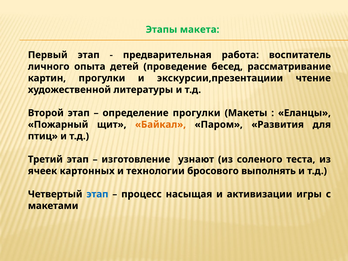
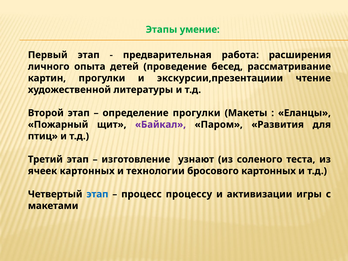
макета: макета -> умение (200, 30)
воспитатель: воспитатель -> расширения (300, 55)
Байкал colour: orange -> purple (161, 125)
бросового выполнять: выполнять -> картонных (269, 171)
насыщая: насыщая -> процессу (189, 194)
